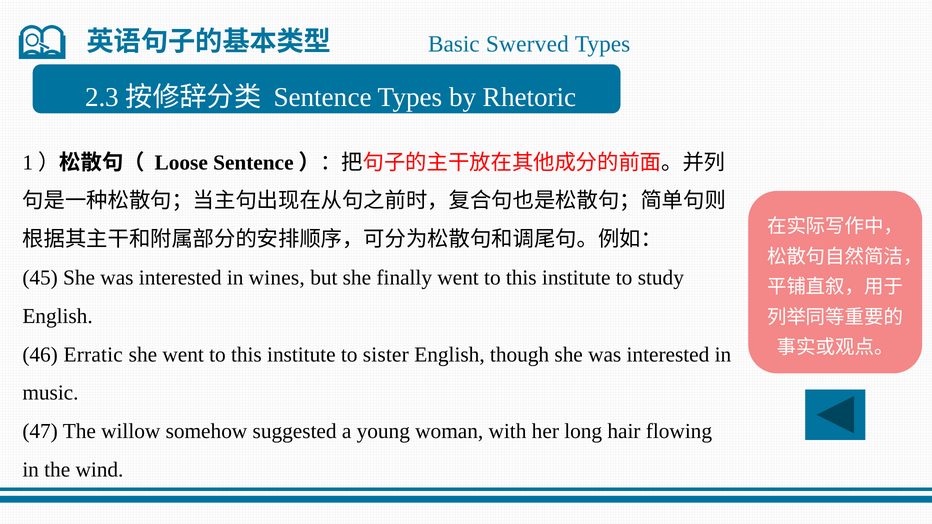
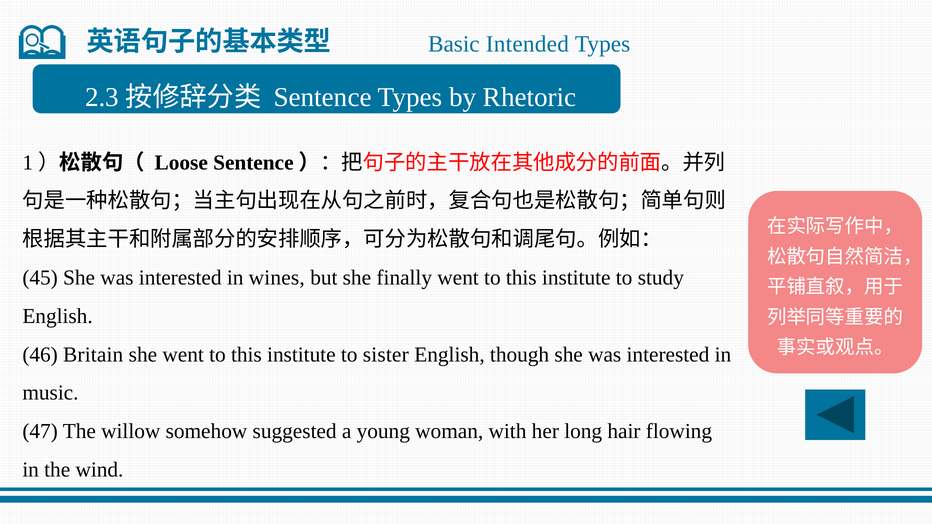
Swerved: Swerved -> Intended (527, 44)
Erratic: Erratic -> Britain (93, 355)
